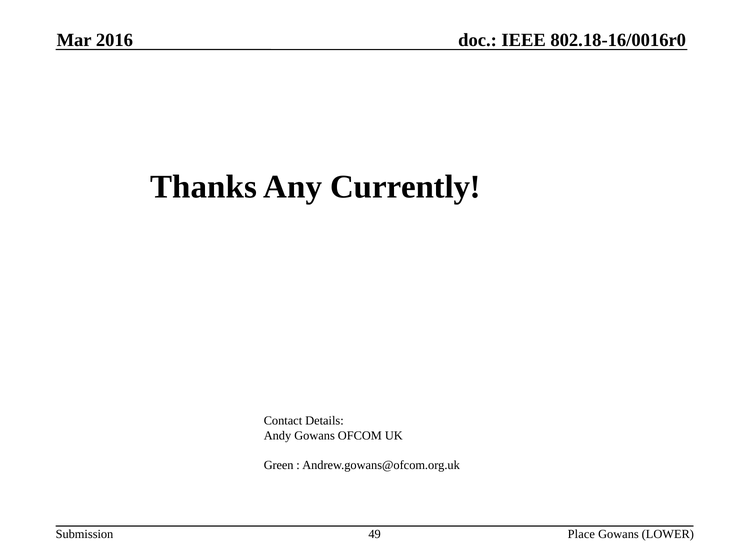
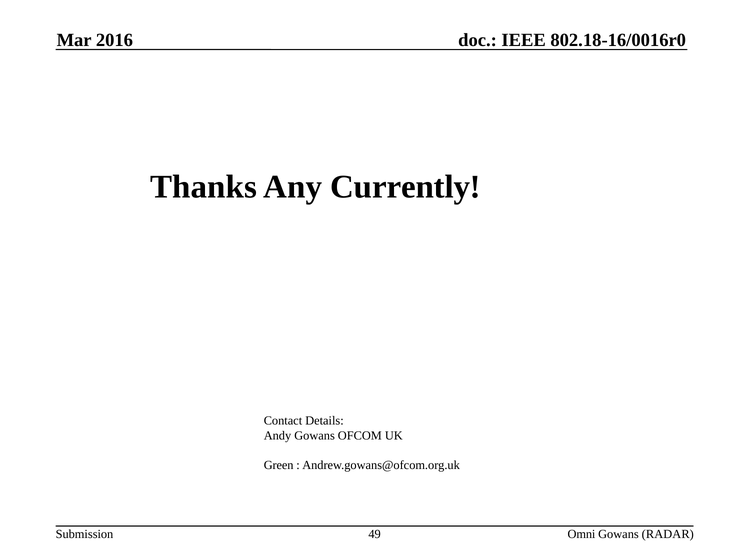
Place: Place -> Omni (581, 534)
LOWER: LOWER -> RADAR (668, 534)
